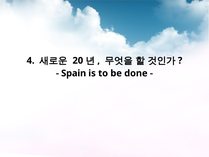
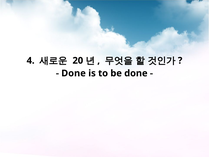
Spain: Spain -> Done (74, 73)
